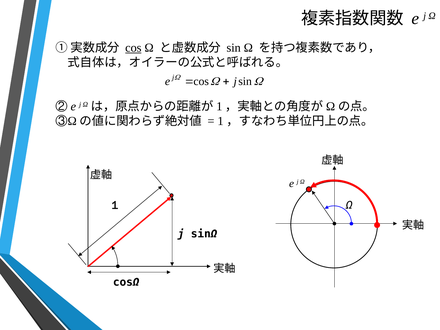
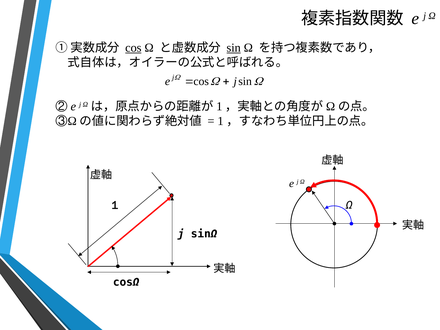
sin underline: none -> present (234, 48)
